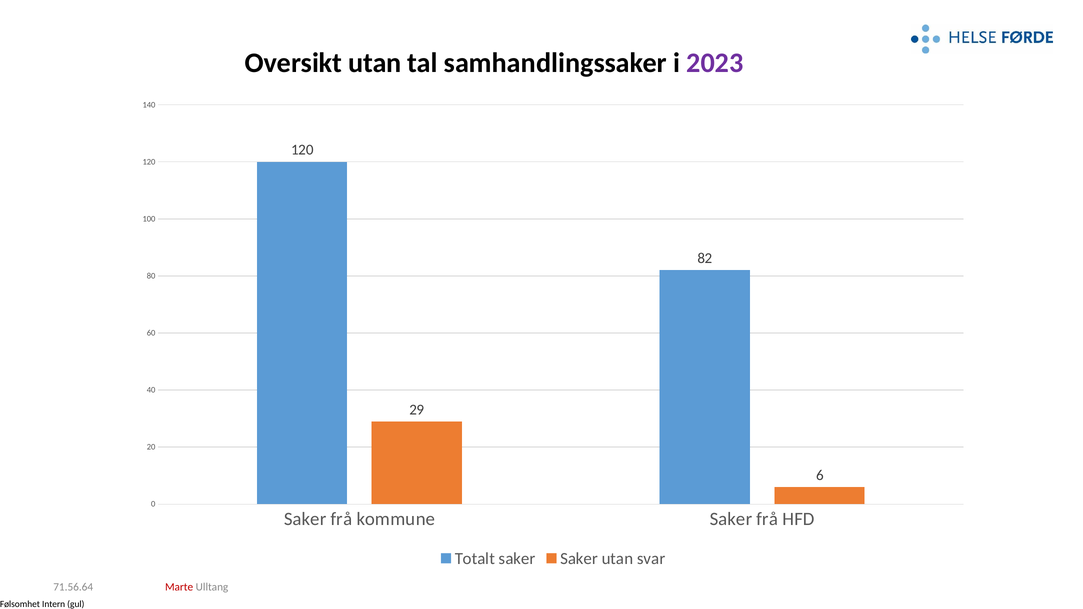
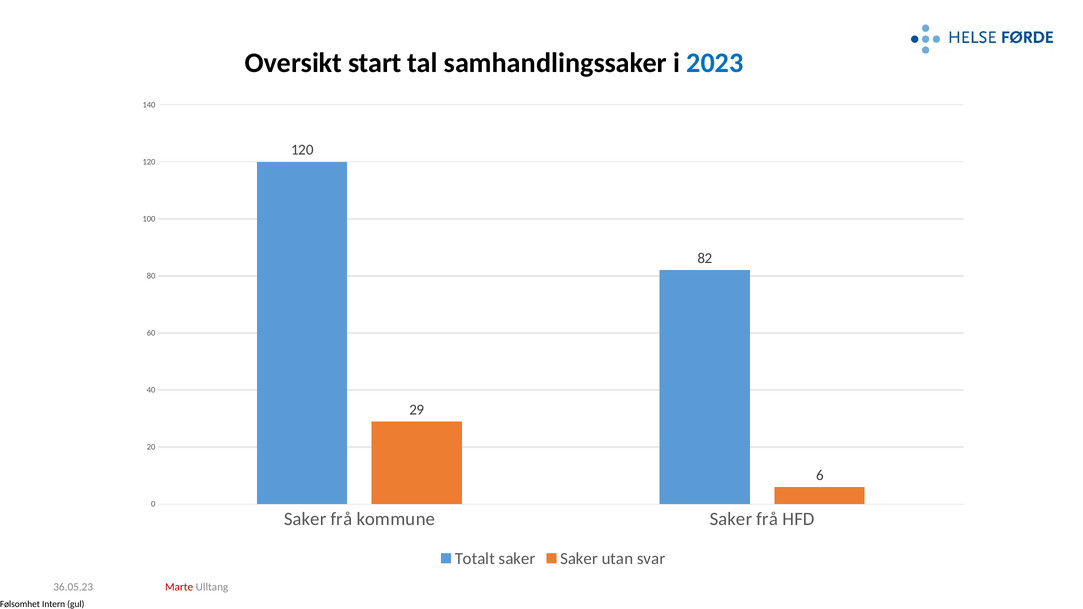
Oversikt utan: utan -> start (375, 63)
2023 colour: purple -> blue (715, 63)
71.56.64: 71.56.64 -> 36.05.23 (73, 587)
